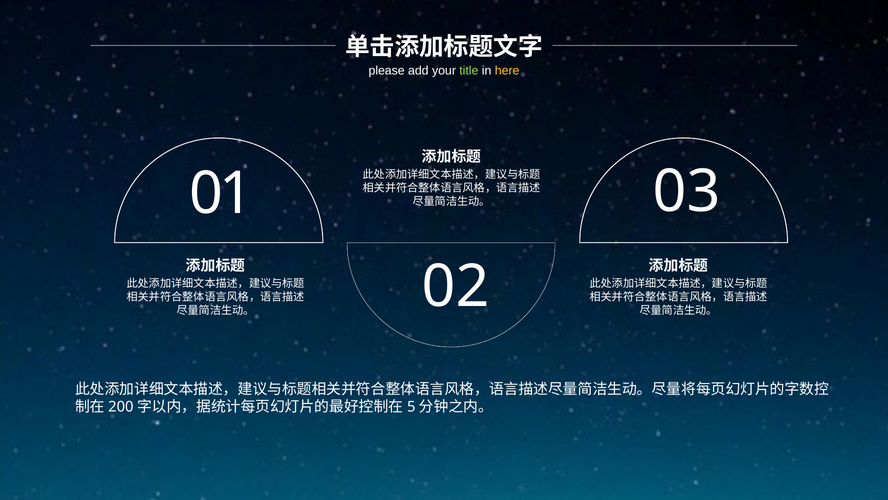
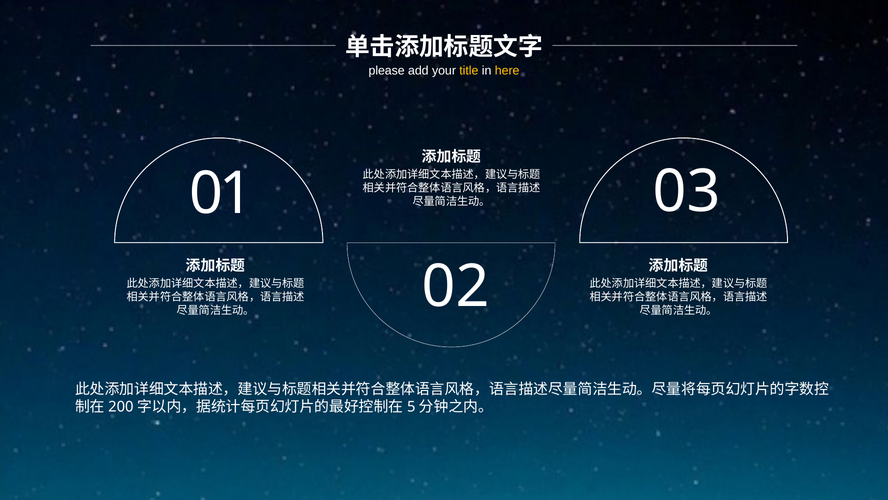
title colour: light green -> yellow (469, 70)
